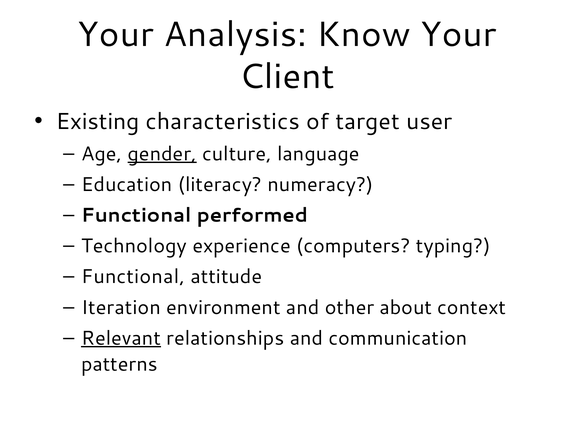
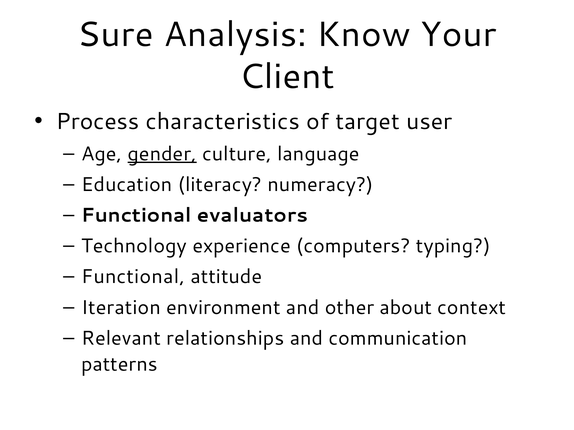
Your: Your -> Sure (115, 35)
Existing: Existing -> Process (98, 122)
performed: performed -> evaluators (252, 216)
Relevant underline: present -> none (121, 339)
